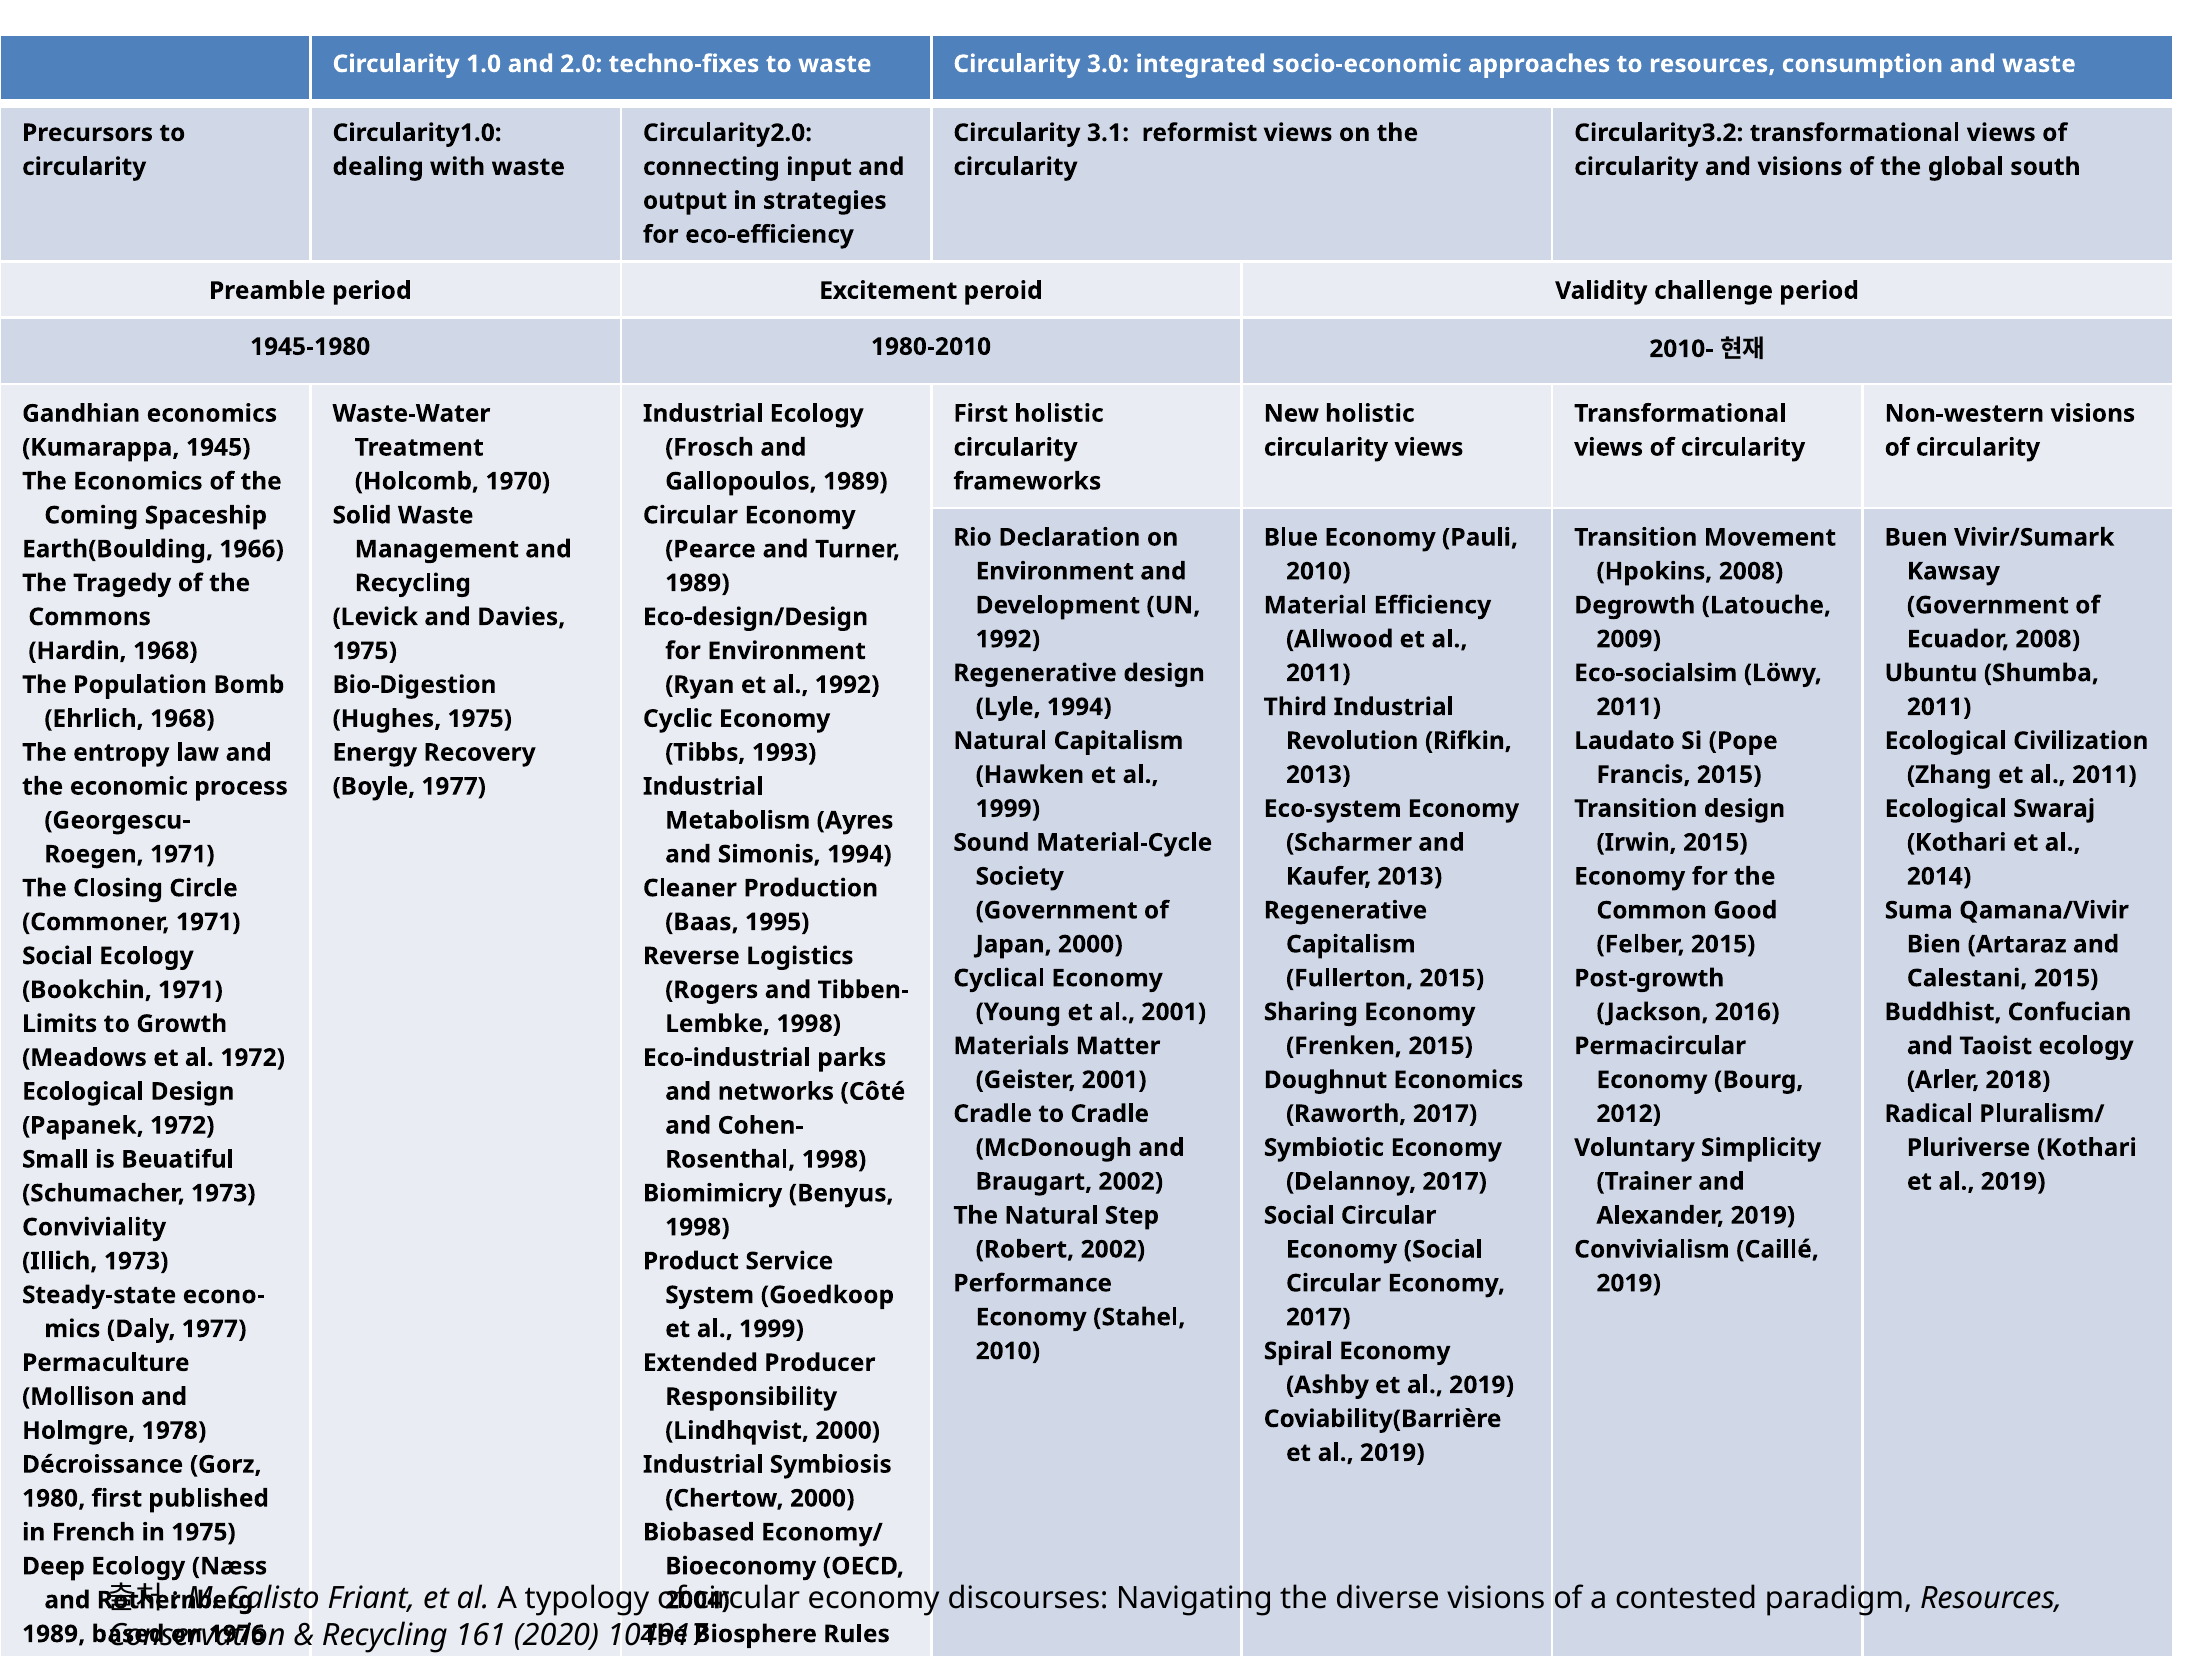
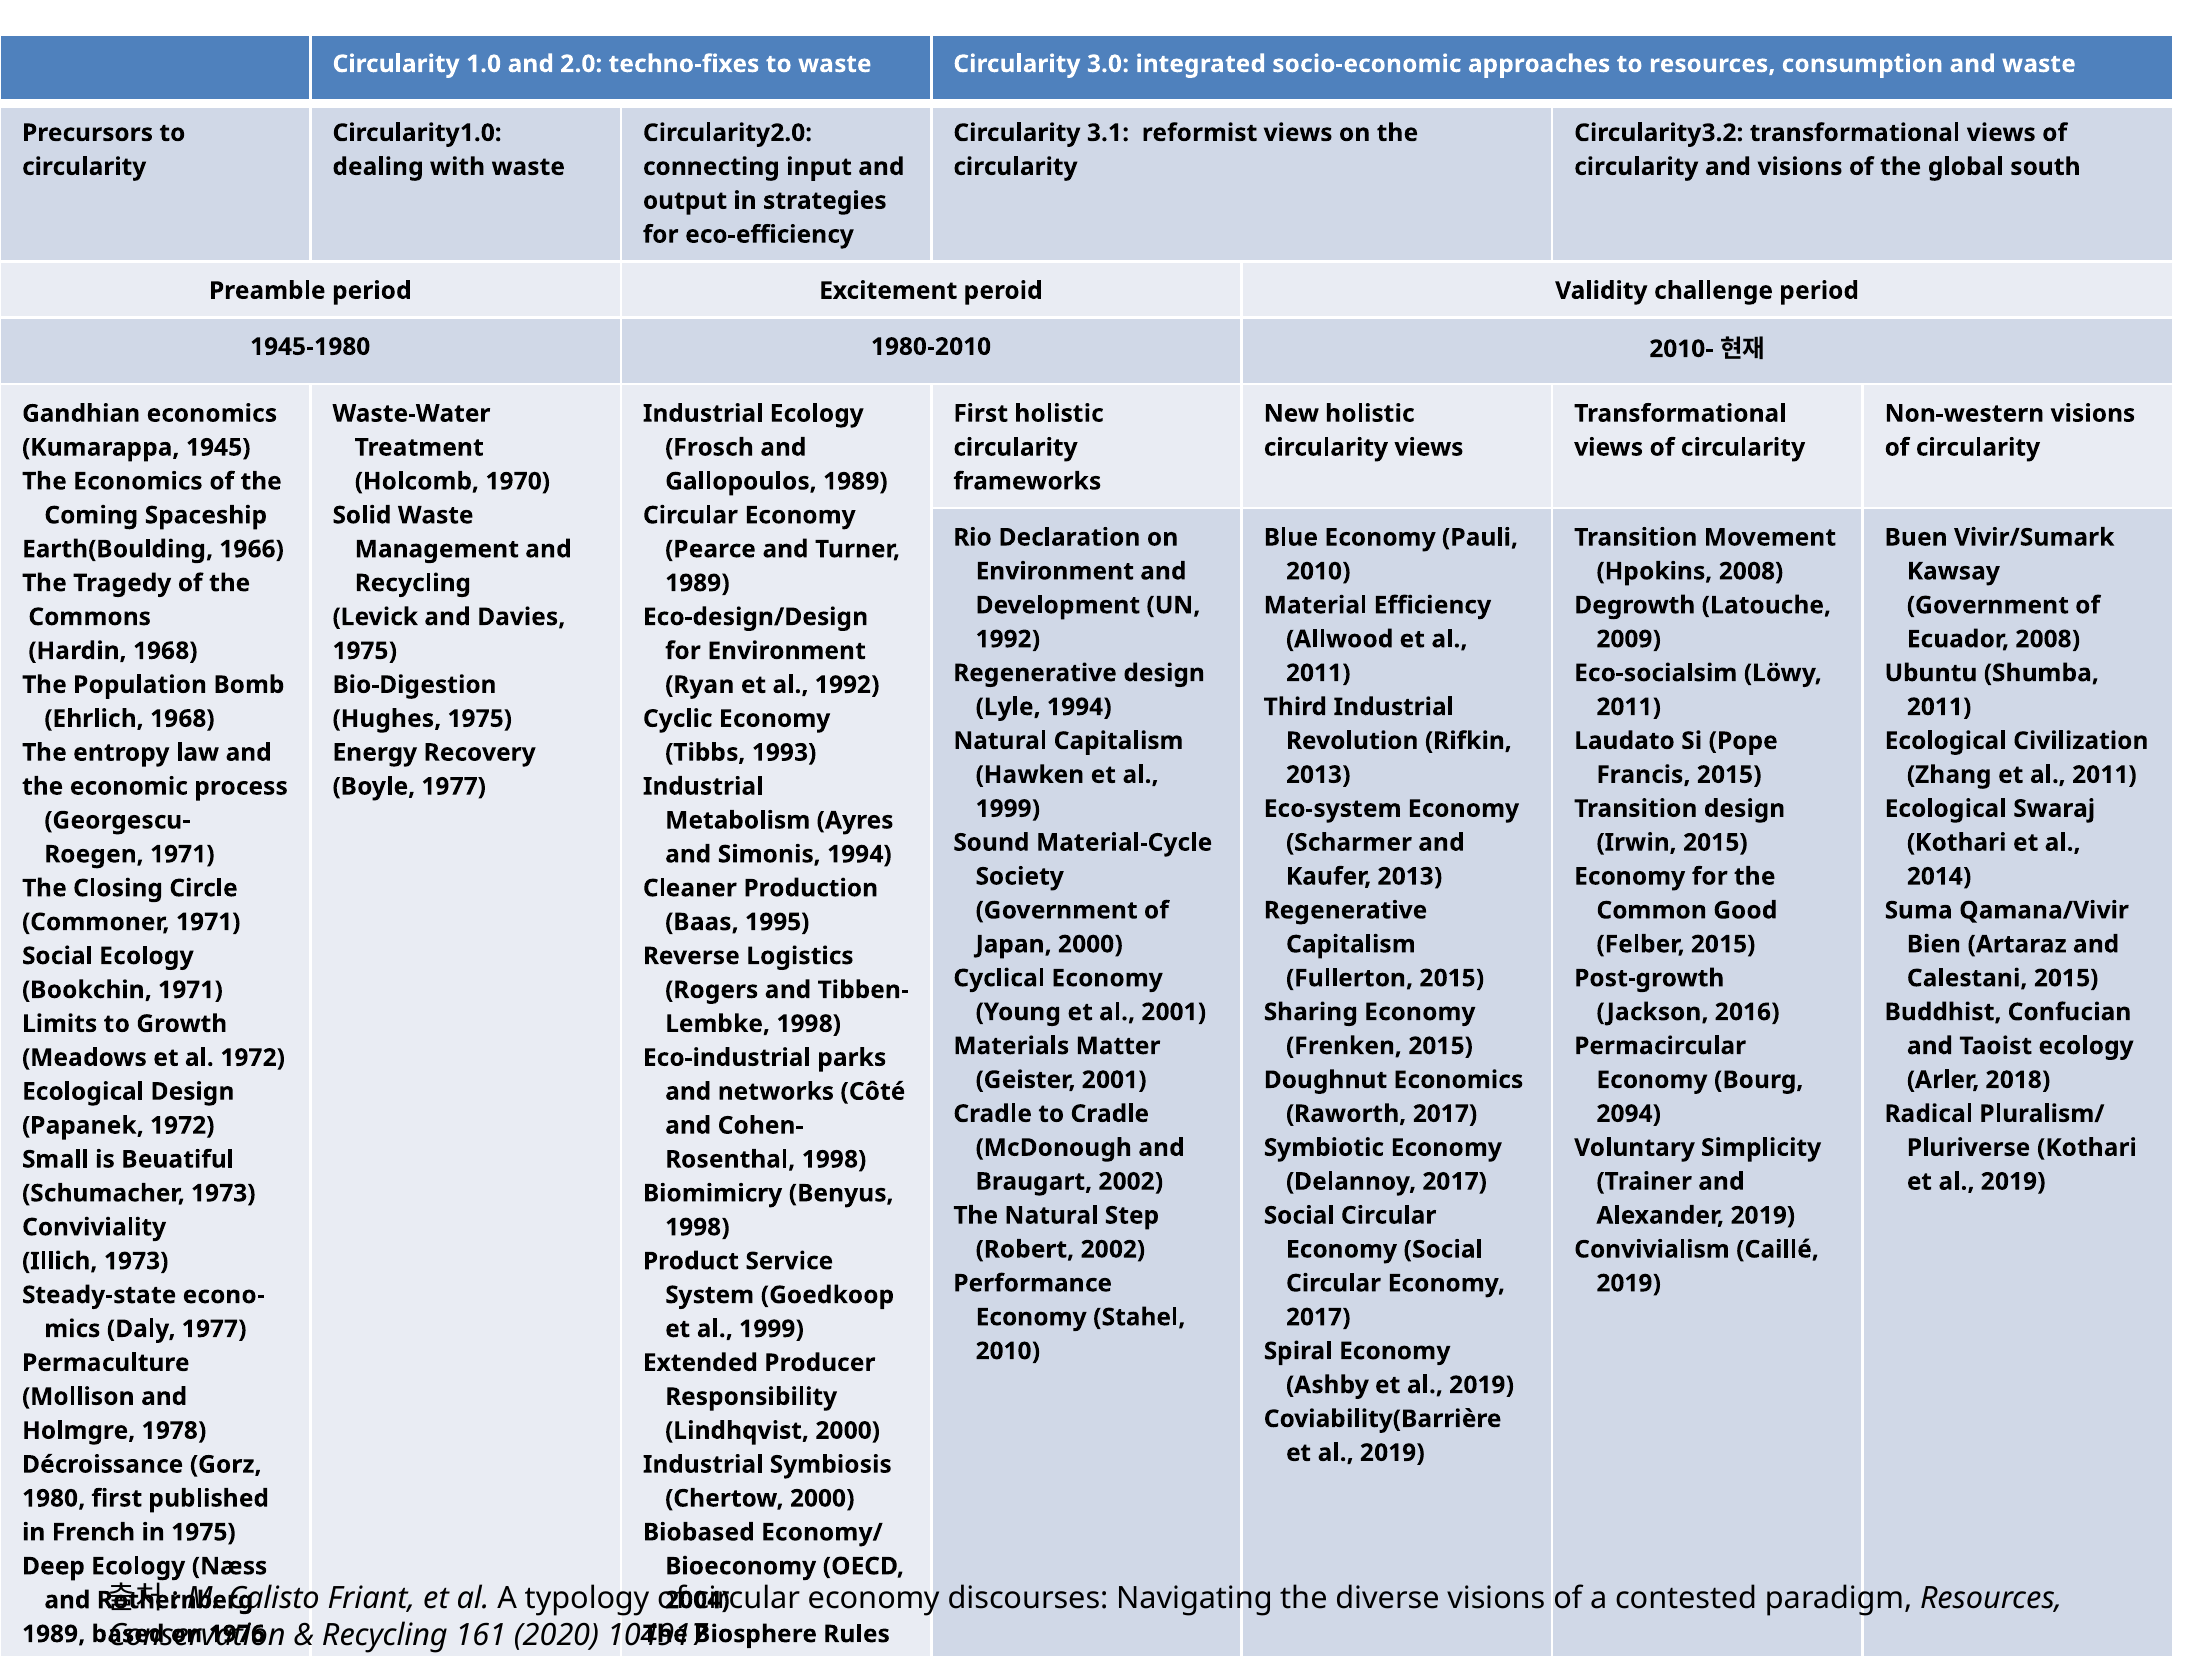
2012: 2012 -> 2094 (1629, 1114)
